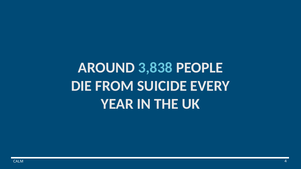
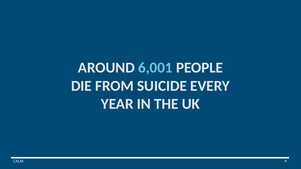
3,838: 3,838 -> 6,001 (155, 68)
